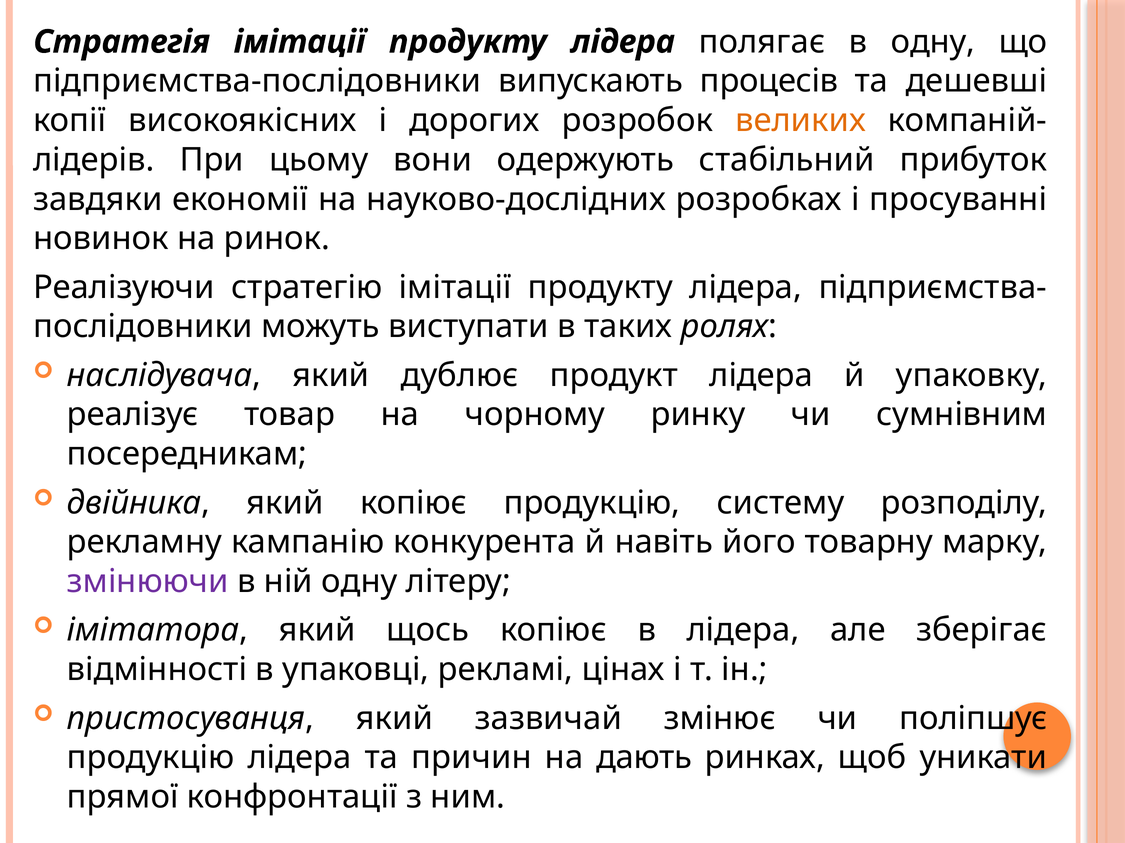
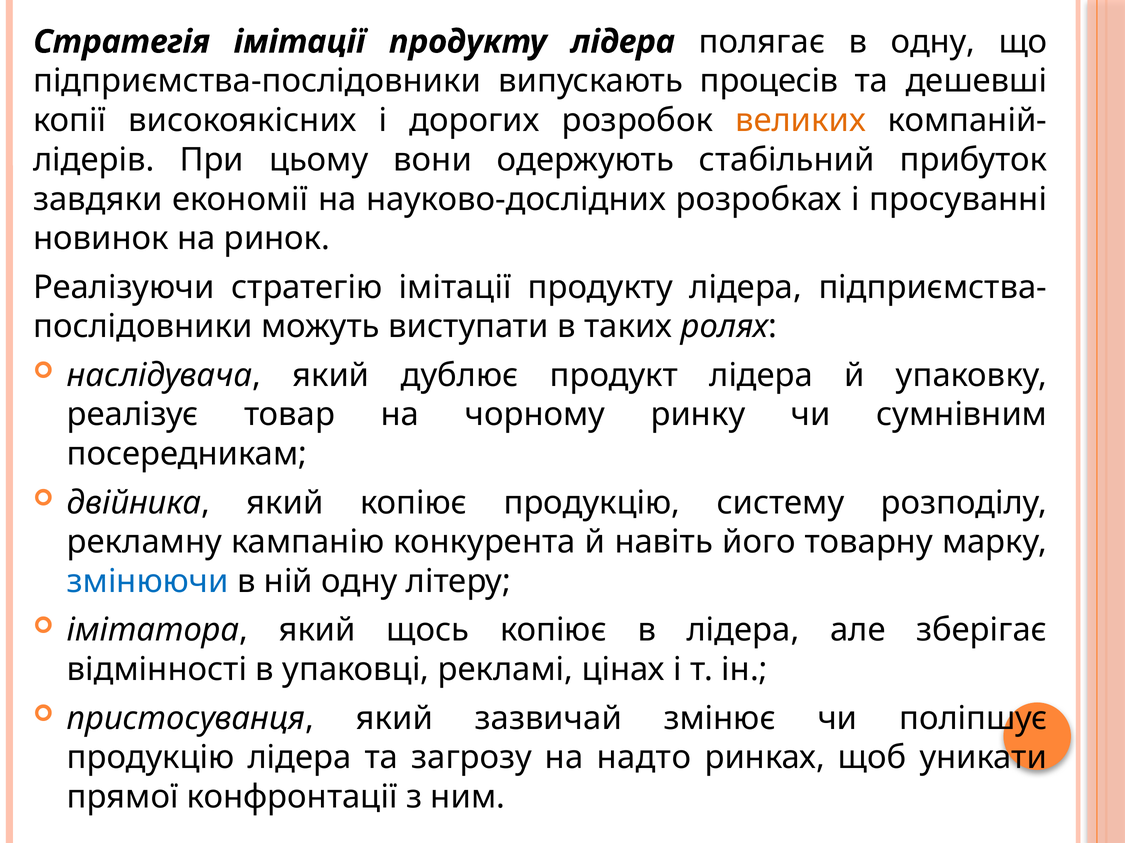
змінюючи colour: purple -> blue (148, 582)
причин: причин -> загрозу (472, 758)
дають: дають -> надто (644, 758)
